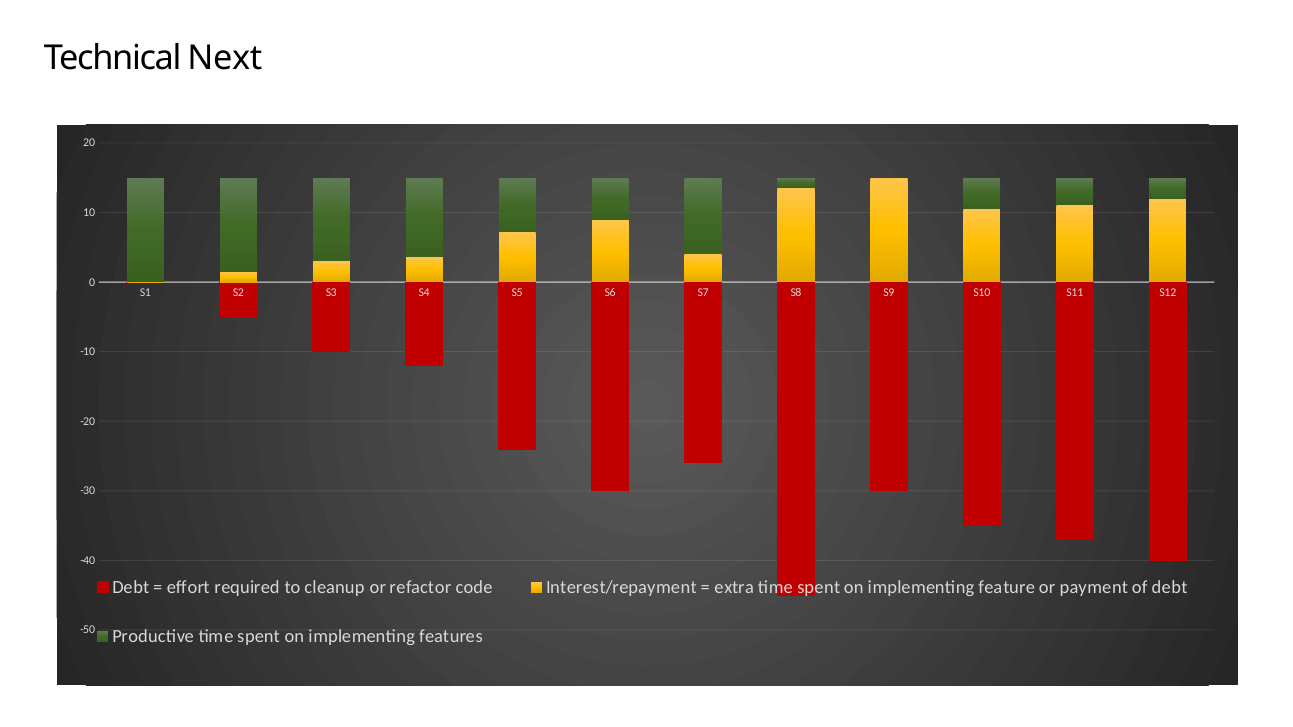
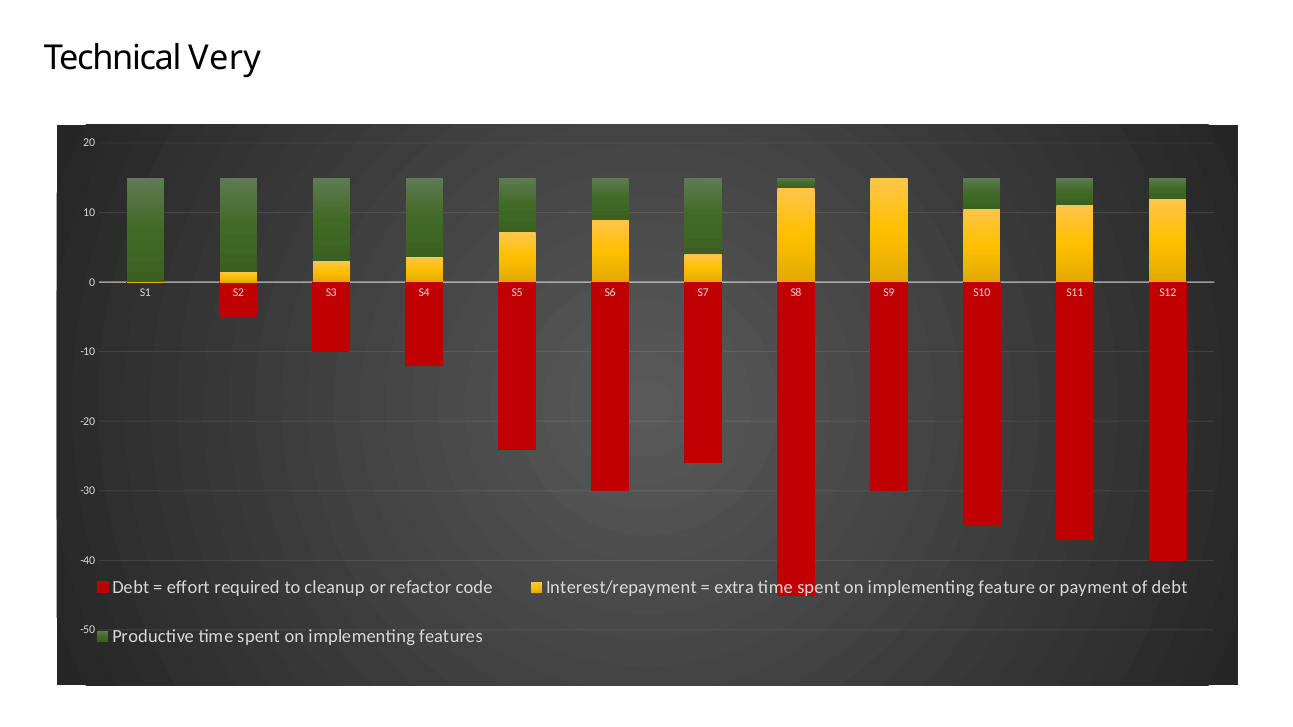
Next: Next -> Very (225, 59)
